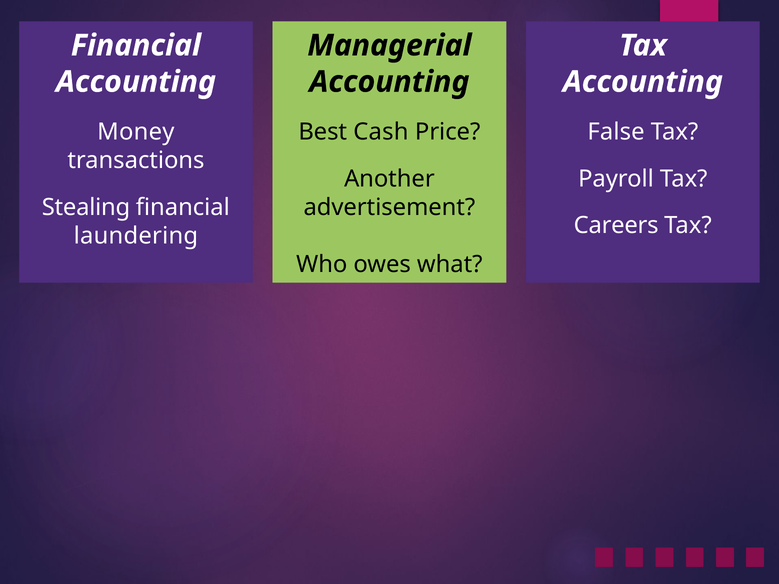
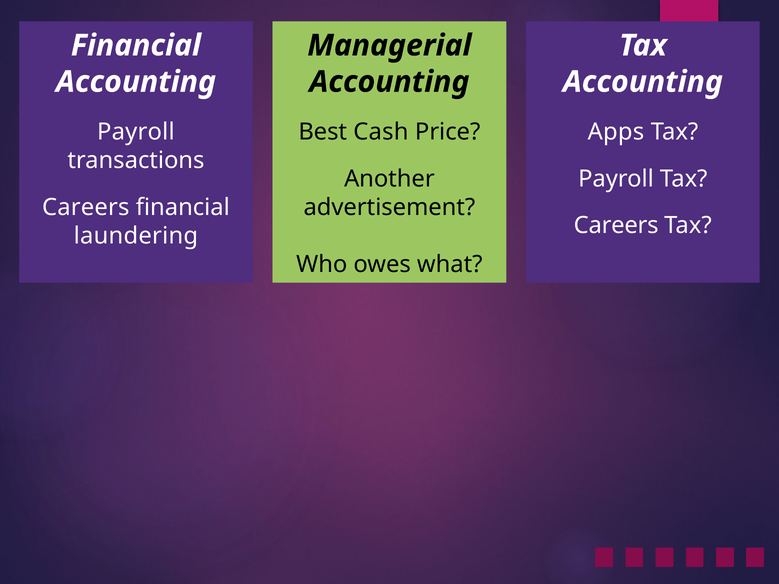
Money: Money -> Payroll (136, 132)
False: False -> Apps (616, 132)
Stealing: Stealing -> Careers (86, 207)
